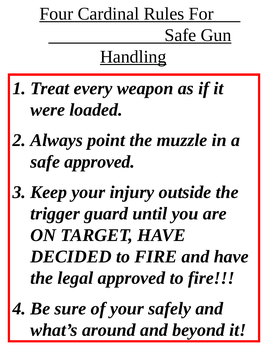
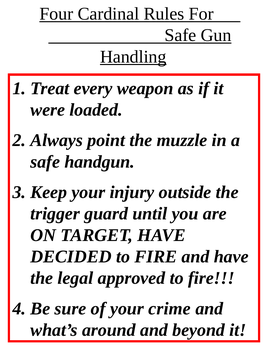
safe approved: approved -> handgun (100, 161)
safely: safely -> crime (170, 308)
